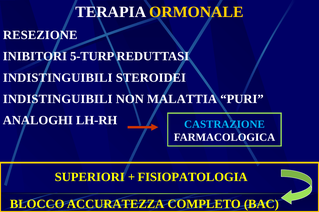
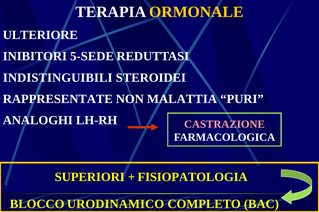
RESEZIONE: RESEZIONE -> ULTERIORE (40, 35)
5-TURP: 5-TURP -> 5-SEDE (92, 56)
INDISTINGUIBILI: INDISTINGUIBILI -> RAPPRESENTATE (58, 99)
CASTRAZIONE colour: light blue -> pink (224, 125)
ACCURATEZZA: ACCURATEZZA -> URODINAMICO (116, 205)
